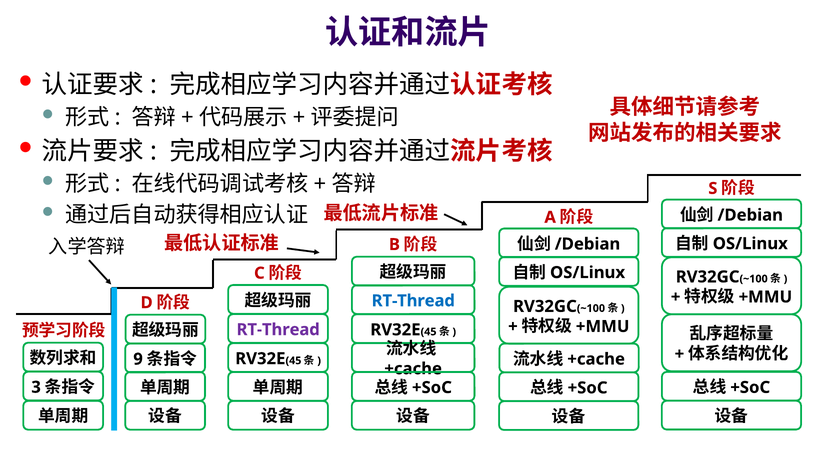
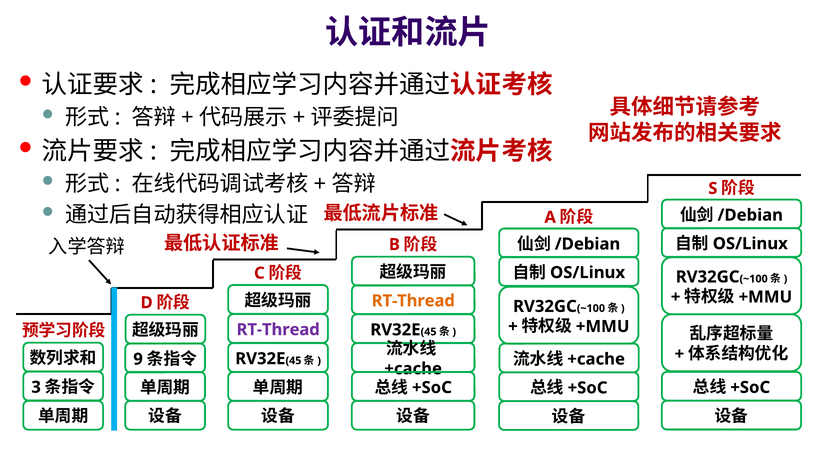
RT-Thread colour: blue -> orange (413, 301)
